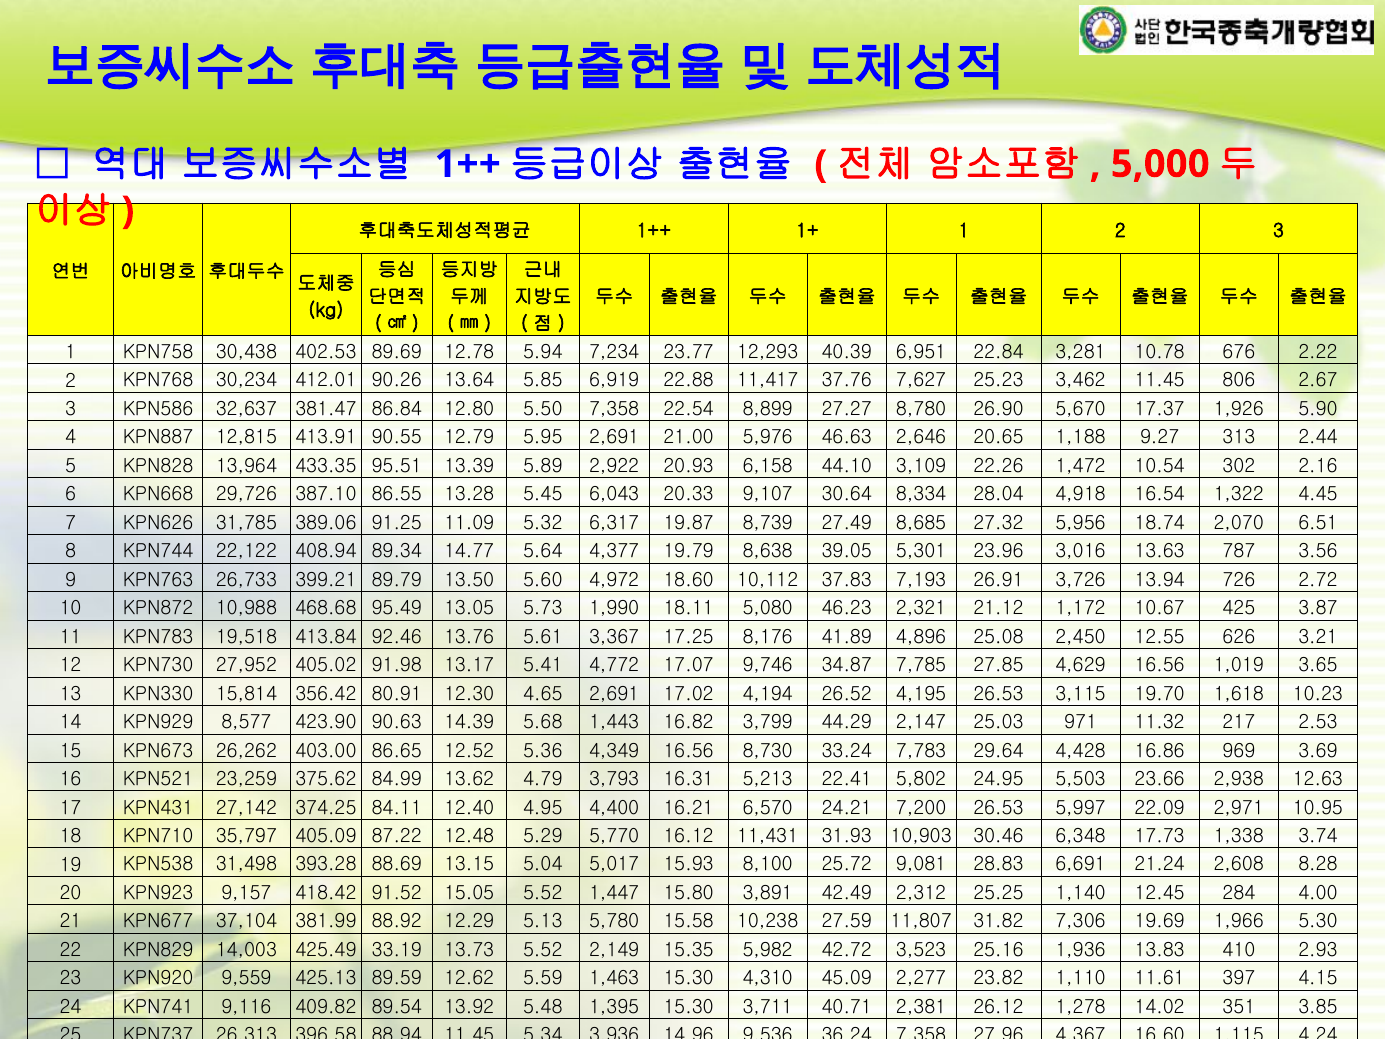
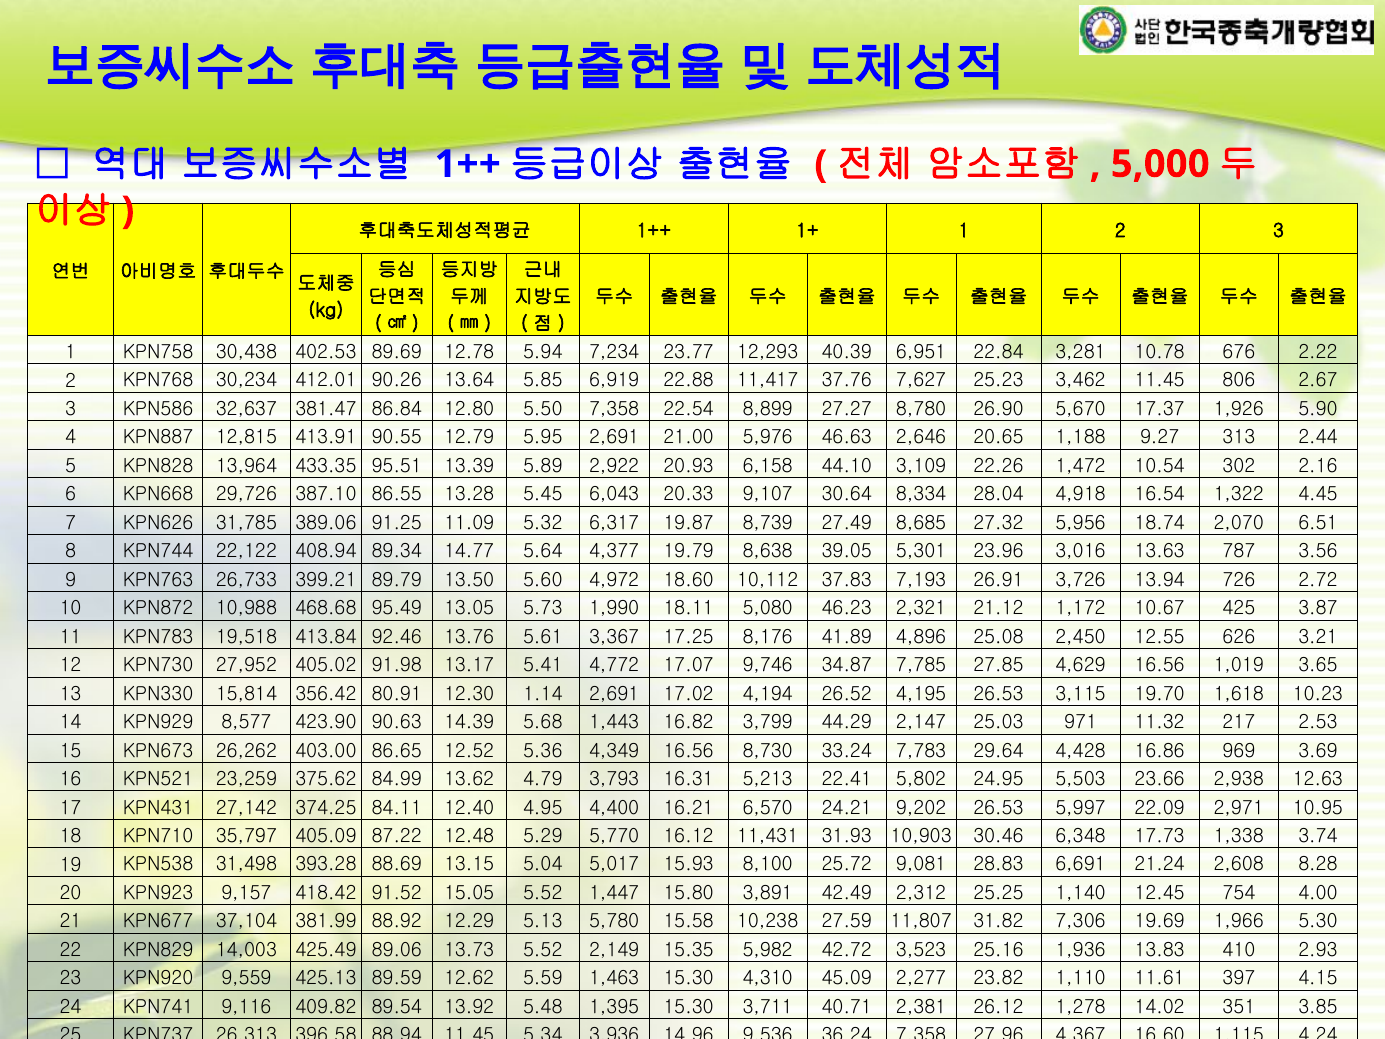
4.65: 4.65 -> 1.14 (543, 694)
7,200: 7,200 -> 9,202 (921, 807)
284: 284 -> 754 (1239, 893)
33.19: 33.19 -> 89.06 (397, 950)
